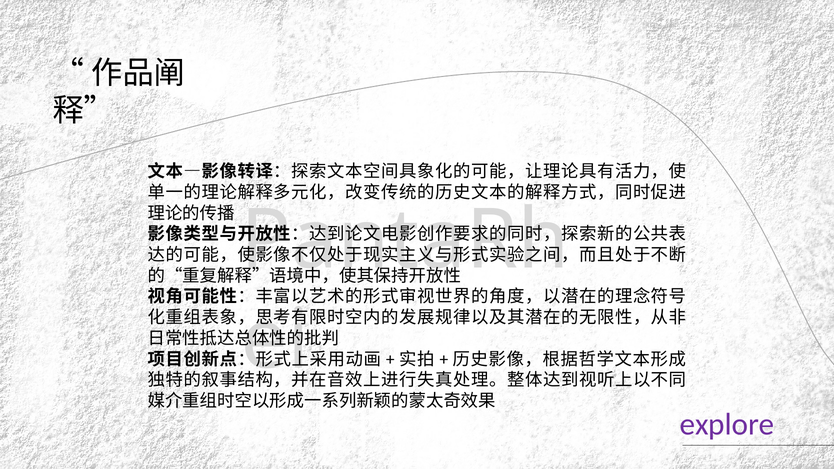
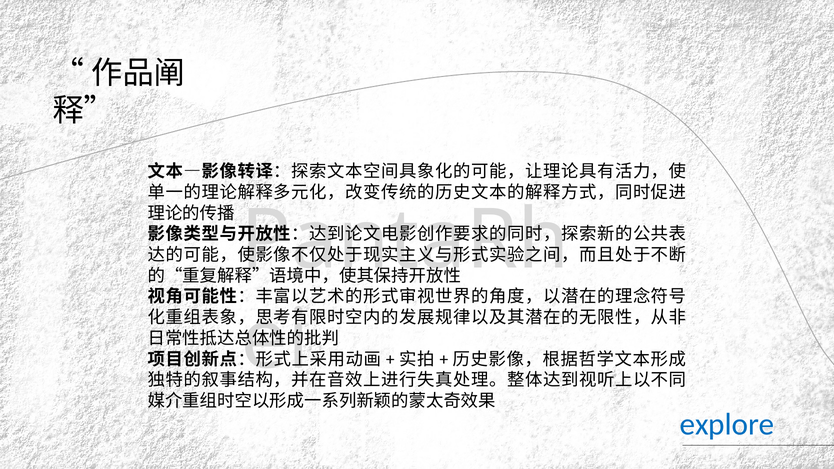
explore colour: purple -> blue (727, 424)
